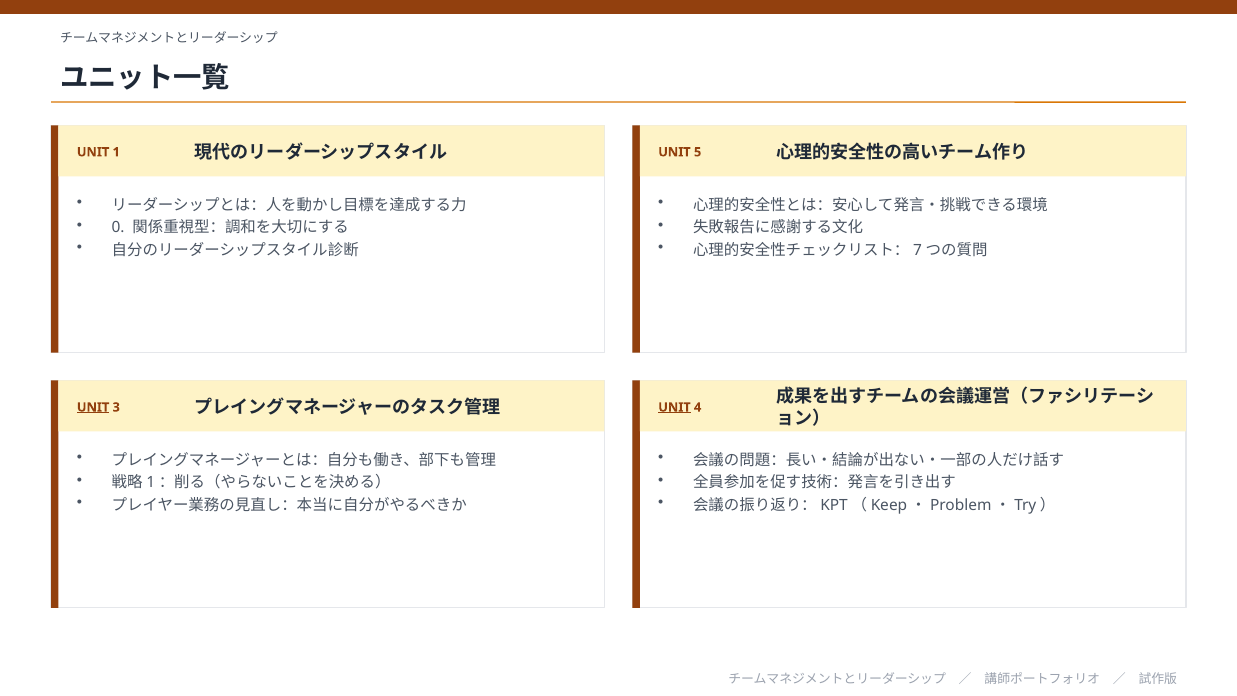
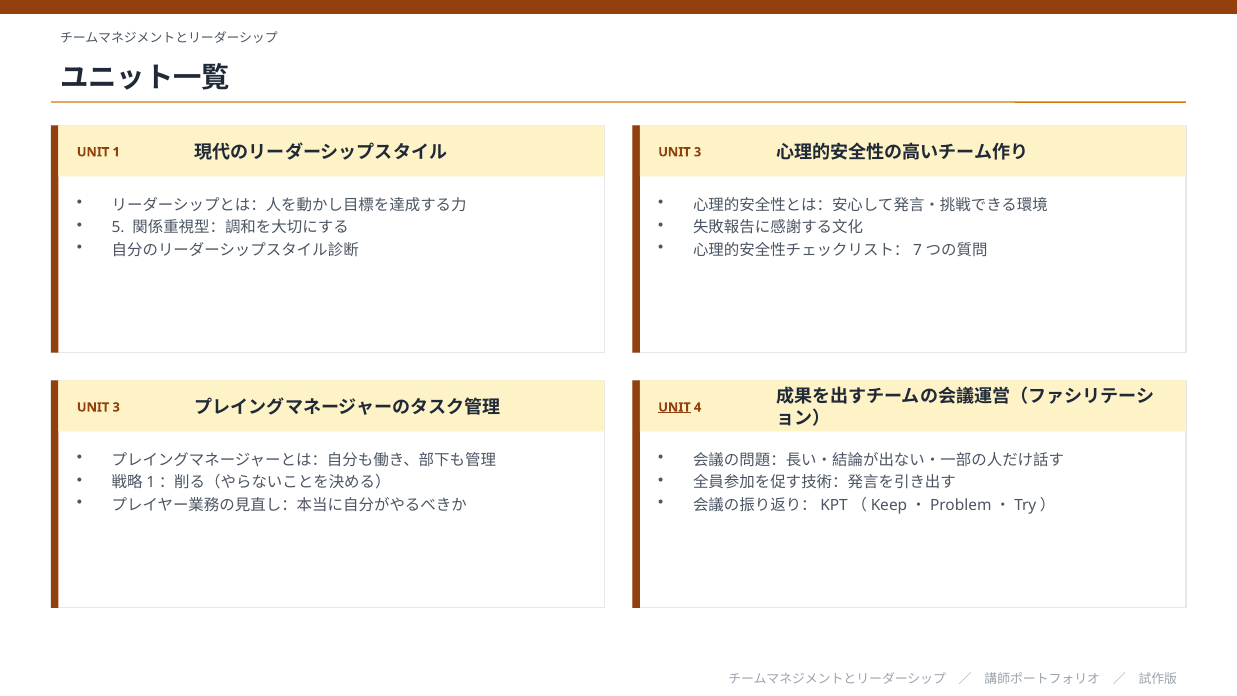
5: 5 -> 3 (698, 152)
0: 0 -> 5 (118, 227)
UNIT underline: present -> none (93, 407)
